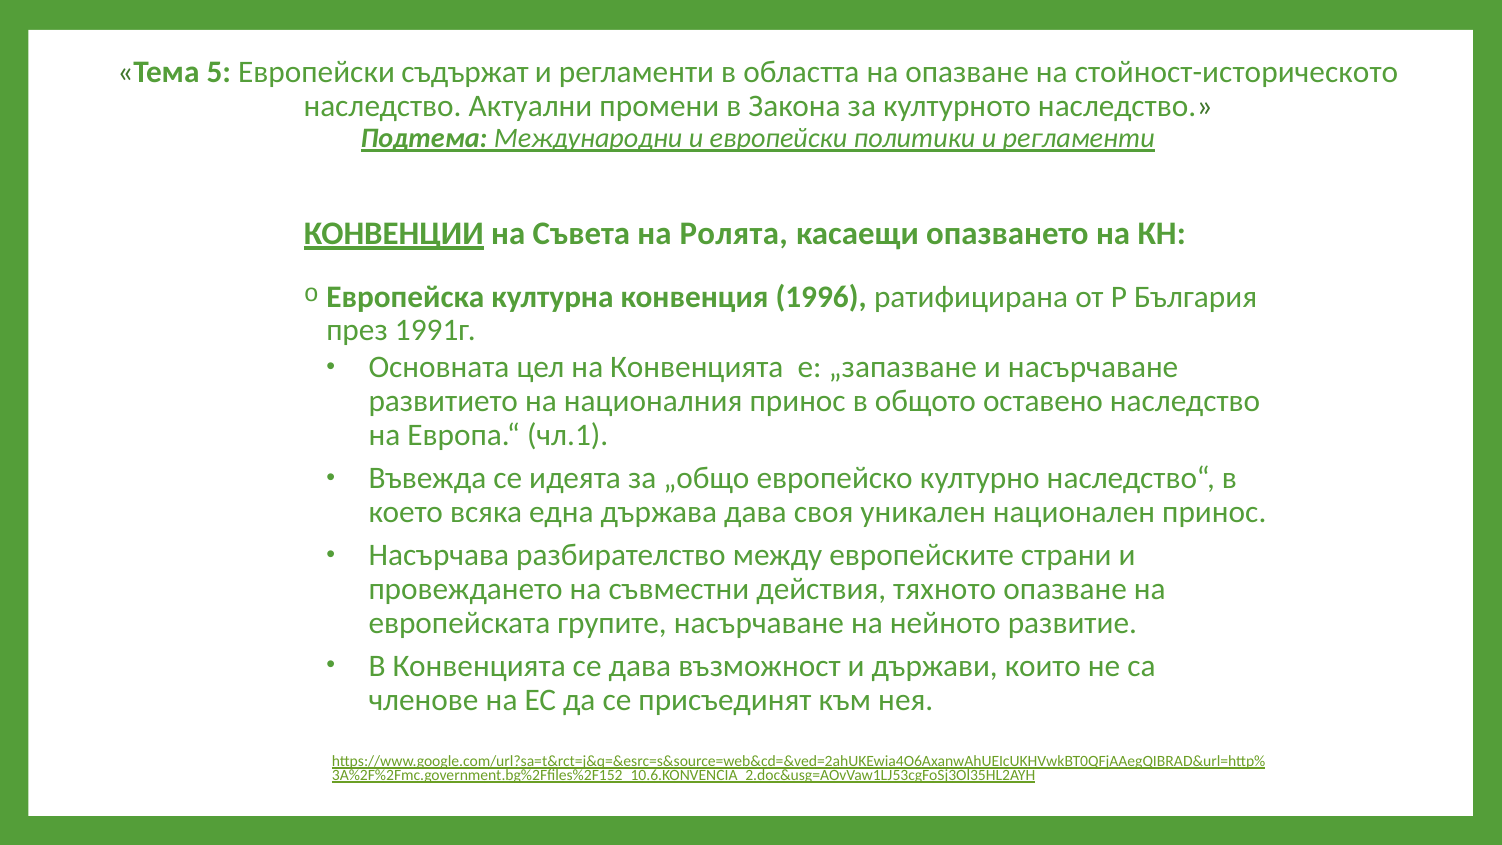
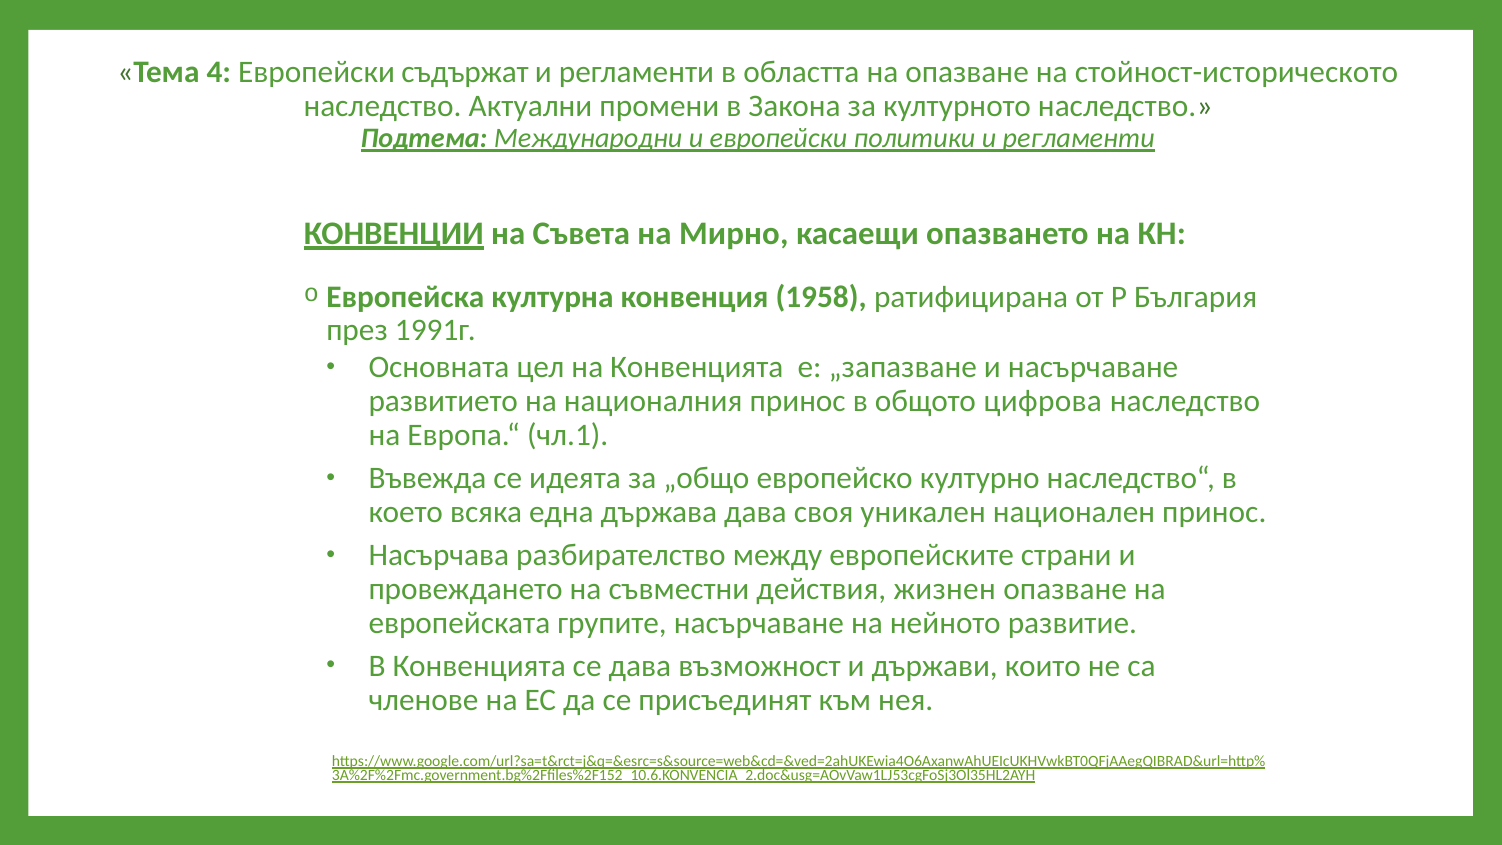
5: 5 -> 4 (219, 72)
Ролята: Ролята -> Мирно (734, 234)
1996: 1996 -> 1958 (821, 297)
оставено: оставено -> цифрова (1043, 401)
тяхното: тяхното -> жизнен (945, 589)
